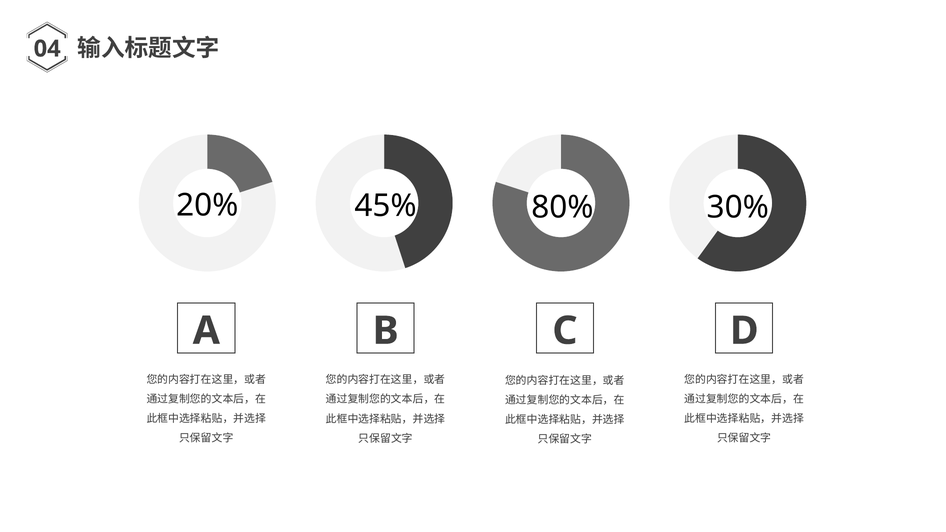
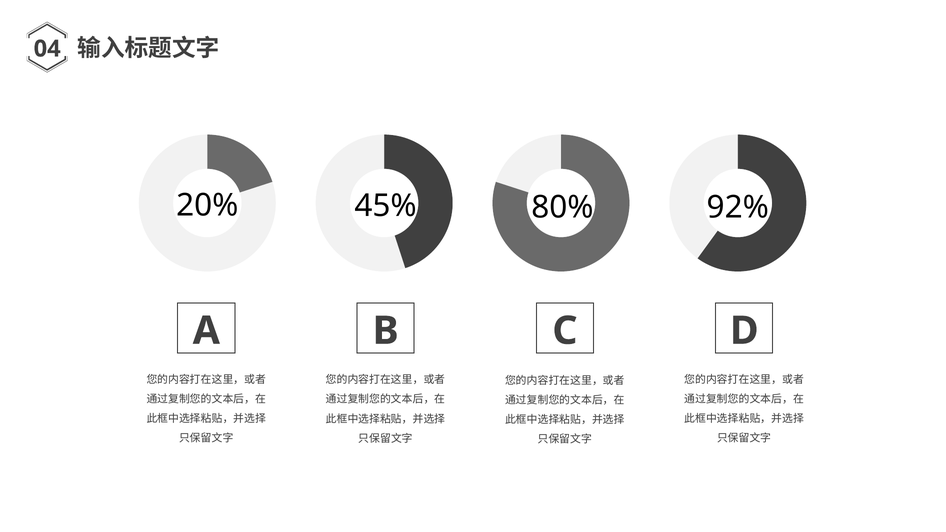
30%: 30% -> 92% (738, 207)
